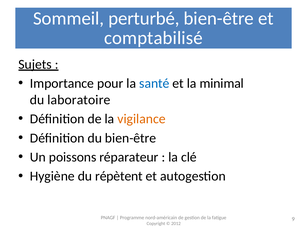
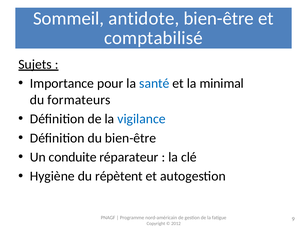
perturbé: perturbé -> antidote (144, 18)
laboratoire: laboratoire -> formateurs (79, 100)
vigilance colour: orange -> blue (141, 119)
poissons: poissons -> conduite (73, 157)
